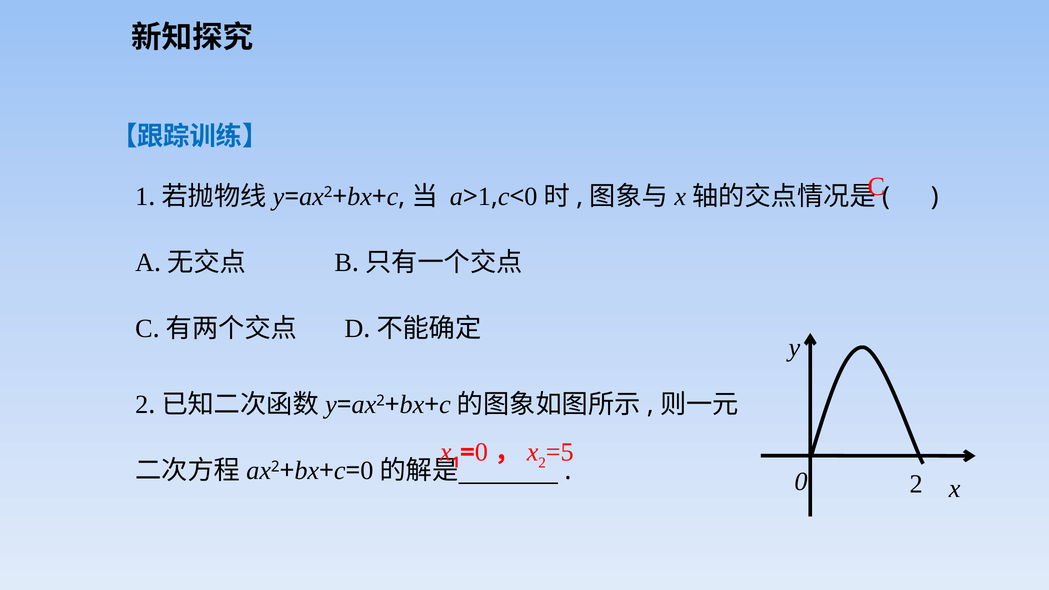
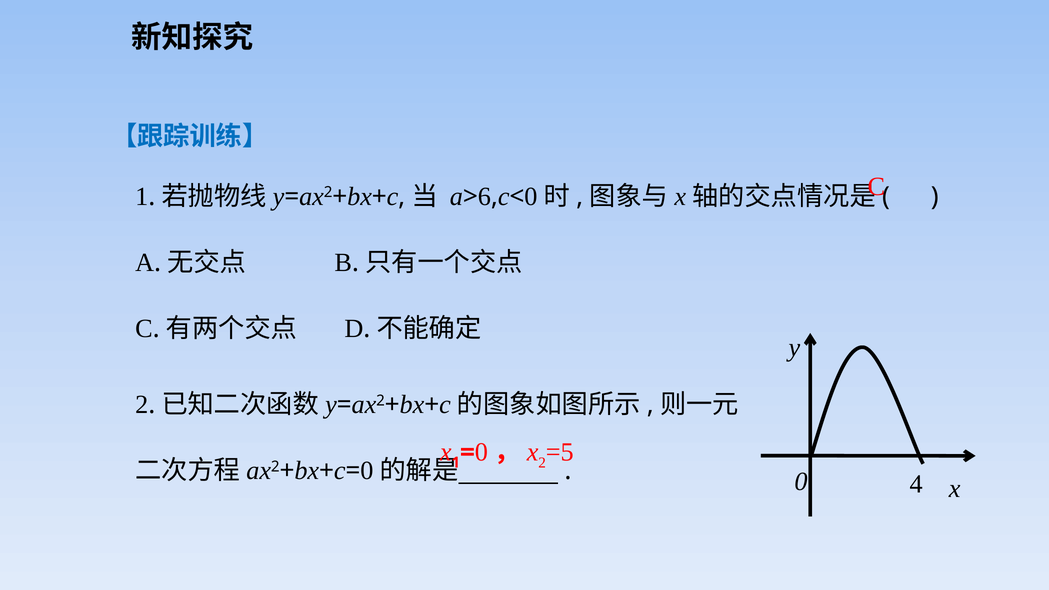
1: 1 -> 6 (484, 197)
0 2: 2 -> 4 (916, 484)
